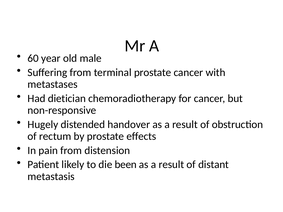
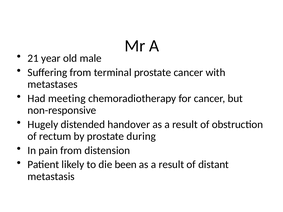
60: 60 -> 21 (33, 58)
dietician: dietician -> meeting (67, 99)
effects: effects -> during (141, 136)
